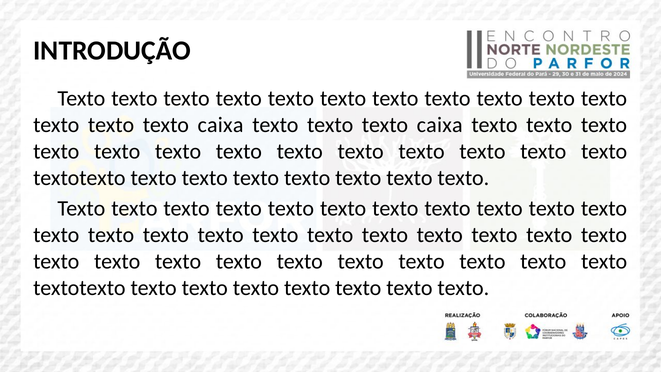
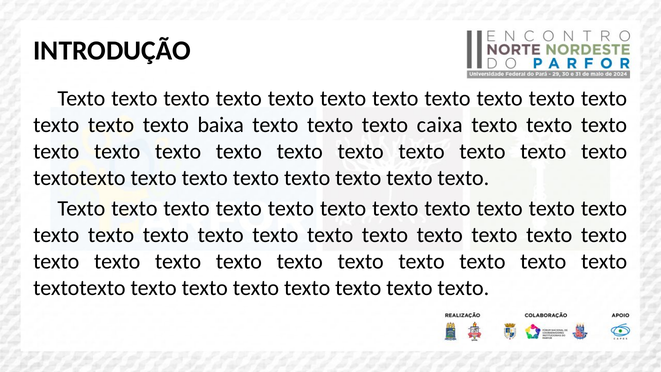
caixa: caixa -> baixa (221, 125)
